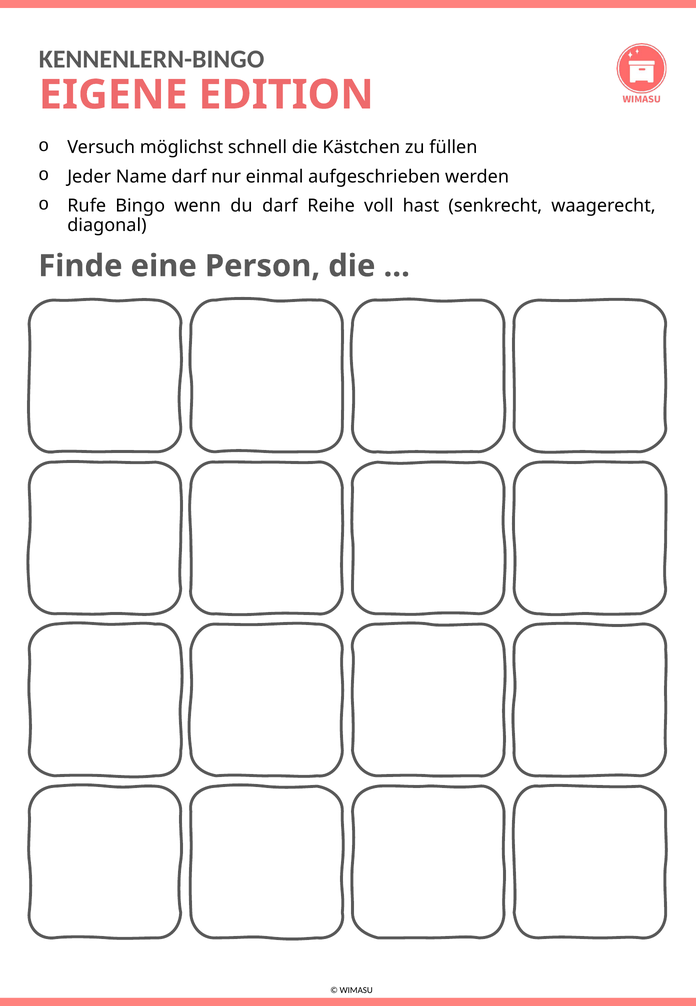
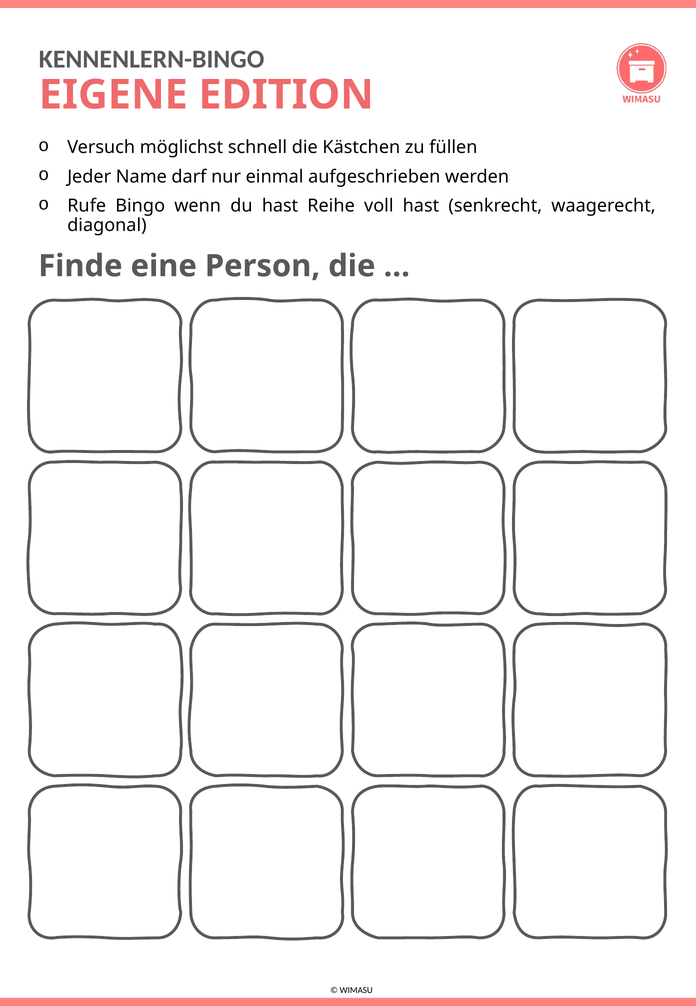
du darf: darf -> hast (280, 206)
